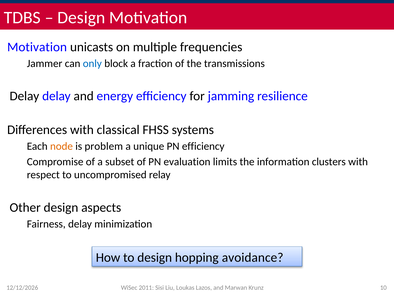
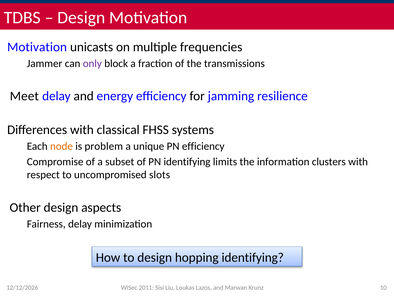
only colour: blue -> purple (92, 63)
Delay: Delay -> Meet (24, 96)
PN evaluation: evaluation -> identifying (187, 161)
relay: relay -> slots (160, 175)
hopping avoidance: avoidance -> identifying (253, 257)
